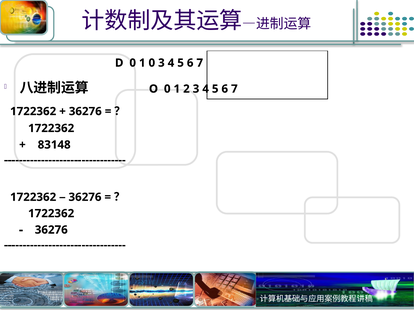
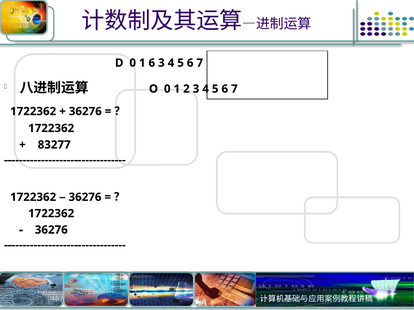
1 0: 0 -> 6 (152, 63)
83148: 83148 -> 83277 (54, 145)
